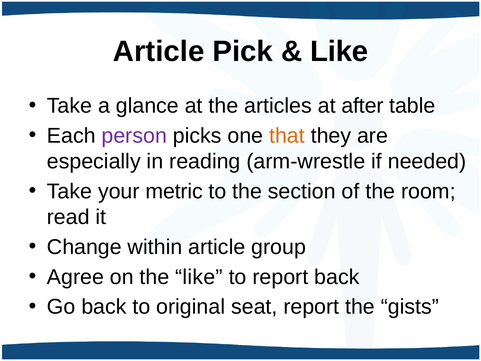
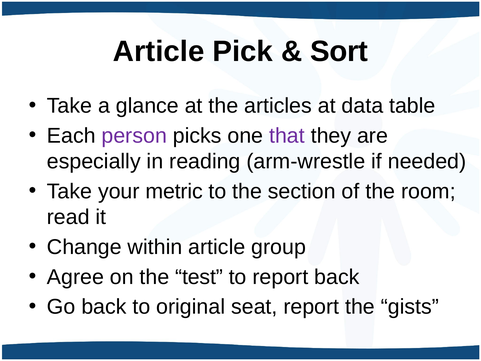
Like: Like -> Sort (339, 51)
after: after -> data (362, 106)
that colour: orange -> purple (287, 136)
the like: like -> test (199, 277)
